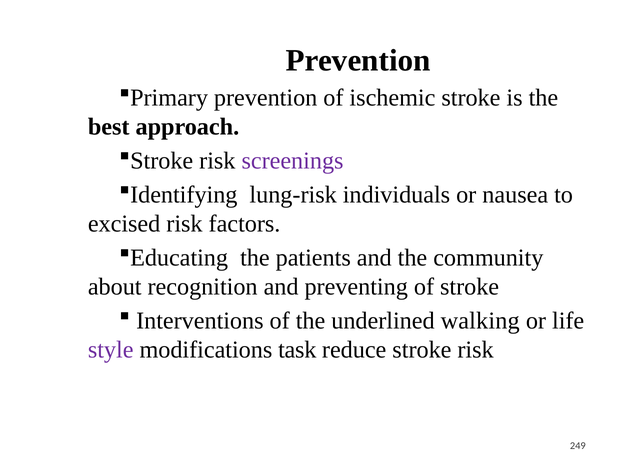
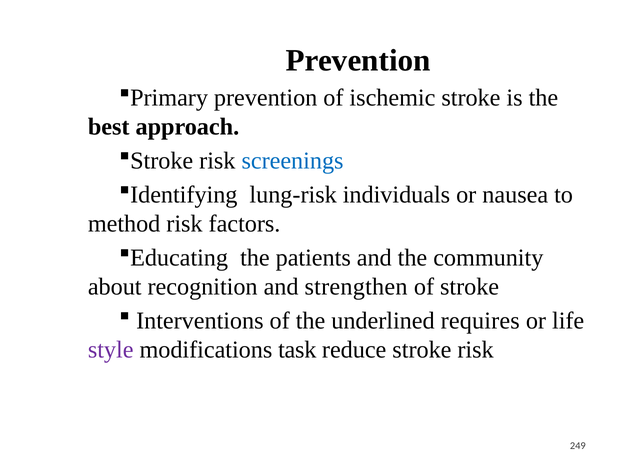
screenings colour: purple -> blue (293, 161)
excised: excised -> method (124, 224)
preventing: preventing -> strengthen (356, 287)
walking: walking -> requires (480, 321)
